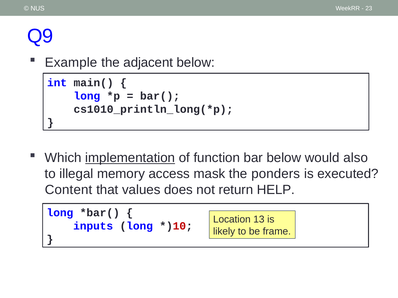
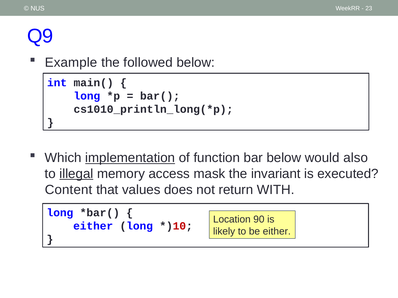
adjacent: adjacent -> followed (148, 63)
illegal underline: none -> present (76, 174)
ponders: ponders -> invariant (276, 174)
HELP: HELP -> WITH (276, 190)
13: 13 -> 90 (259, 220)
inputs: inputs -> either (93, 226)
be frame: frame -> either (277, 232)
